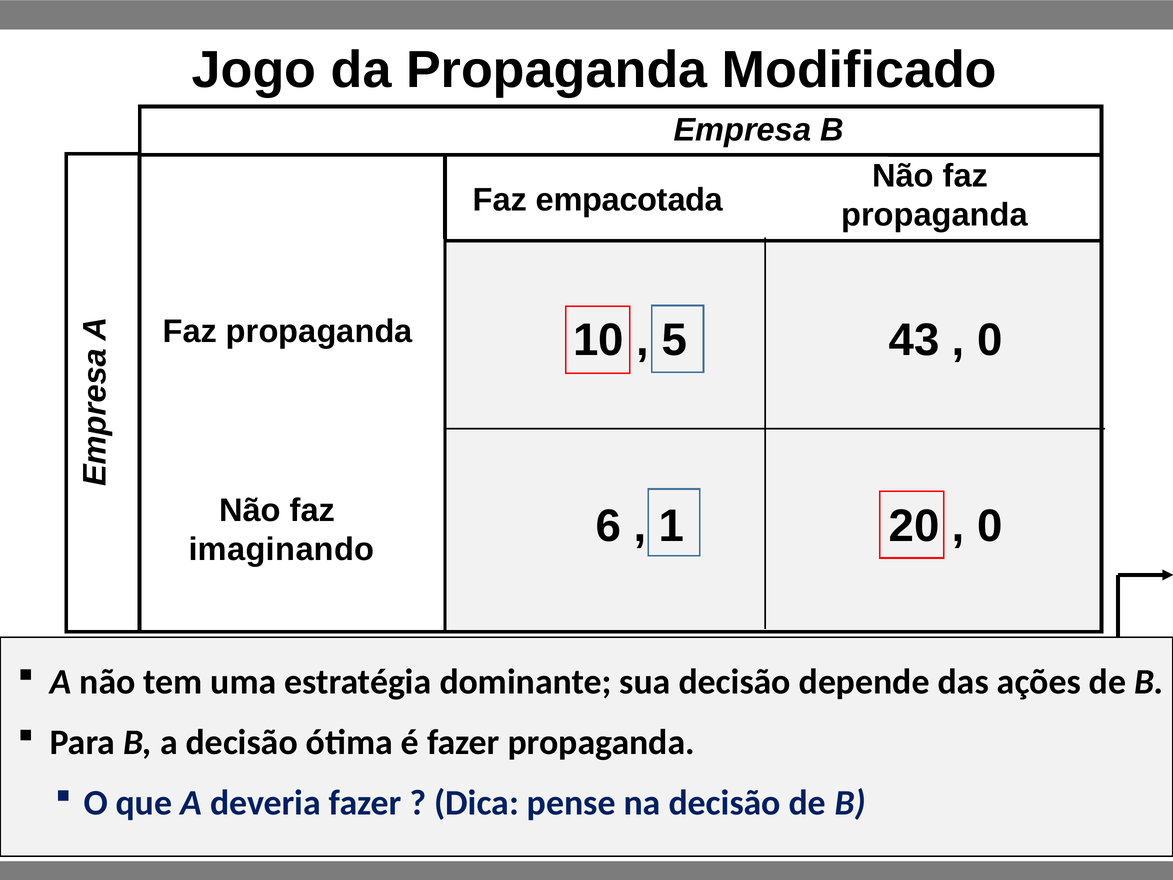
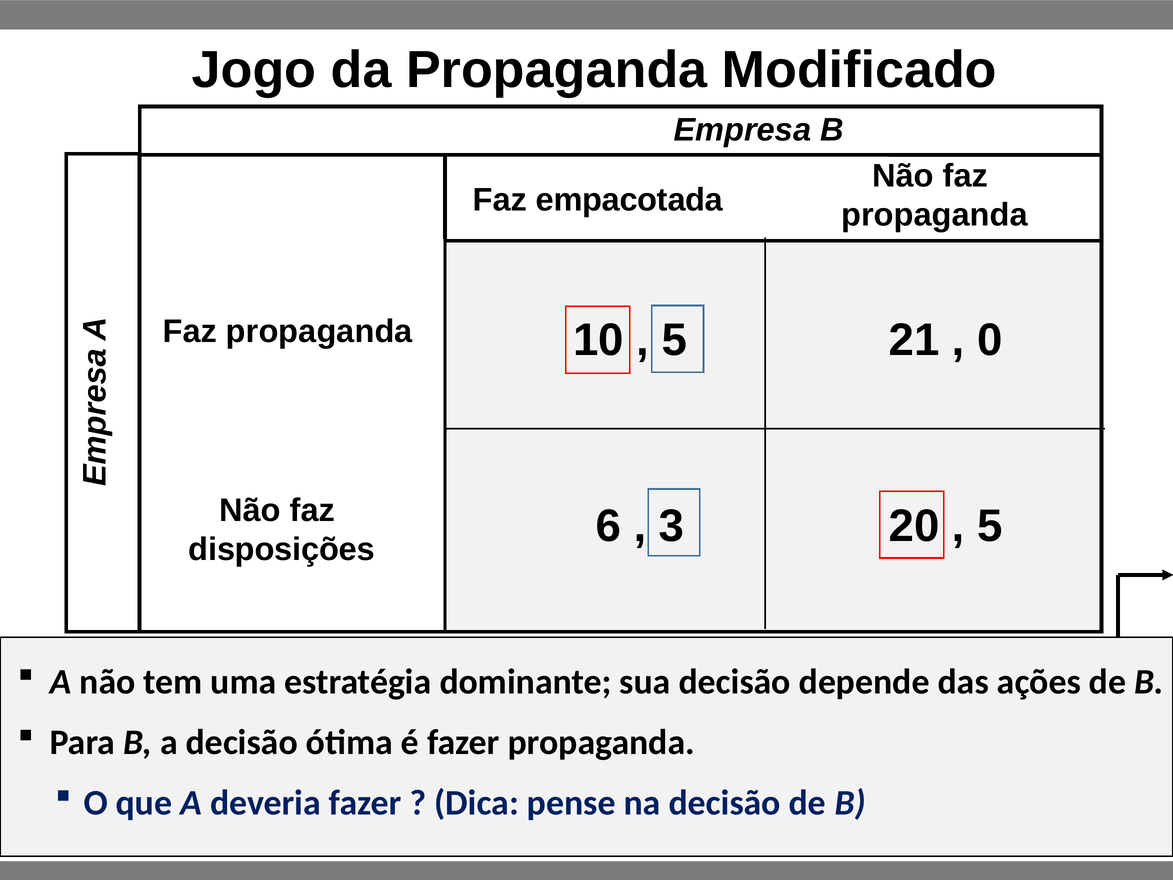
43: 43 -> 21 (914, 340)
1: 1 -> 3 (671, 526)
0: 0 -> 5 (990, 526)
imaginando: imaginando -> disposições (282, 549)
